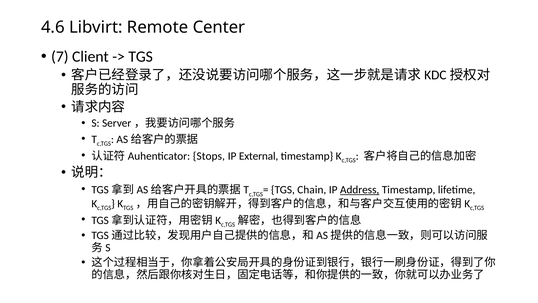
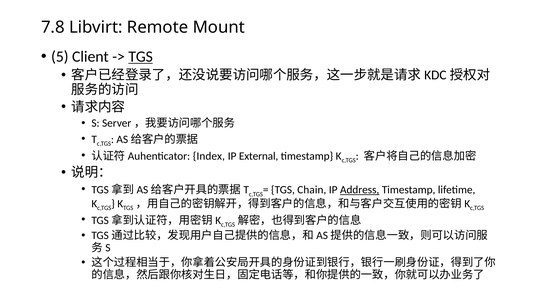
4.6: 4.6 -> 7.8 (53, 27)
Center: Center -> Mount (219, 27)
7: 7 -> 5 (60, 57)
TGS underline: none -> present (141, 57)
Stops: Stops -> Index (209, 156)
